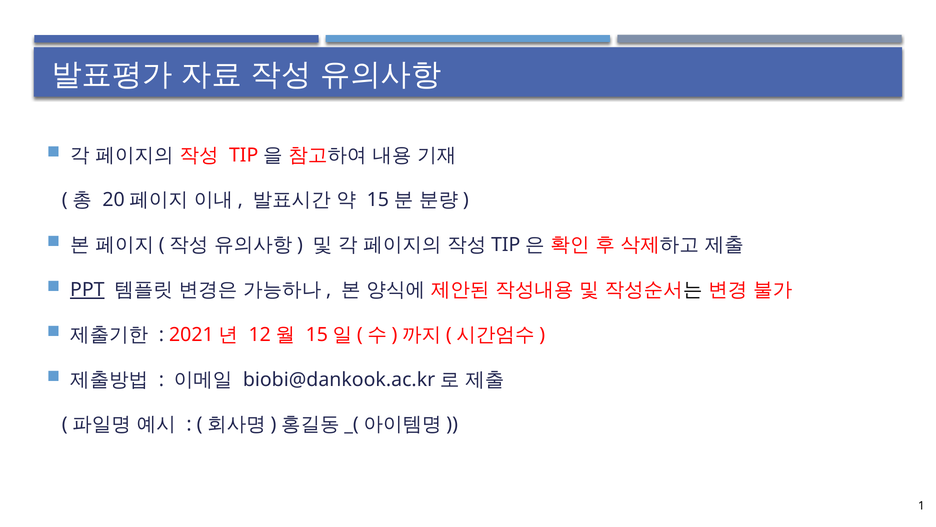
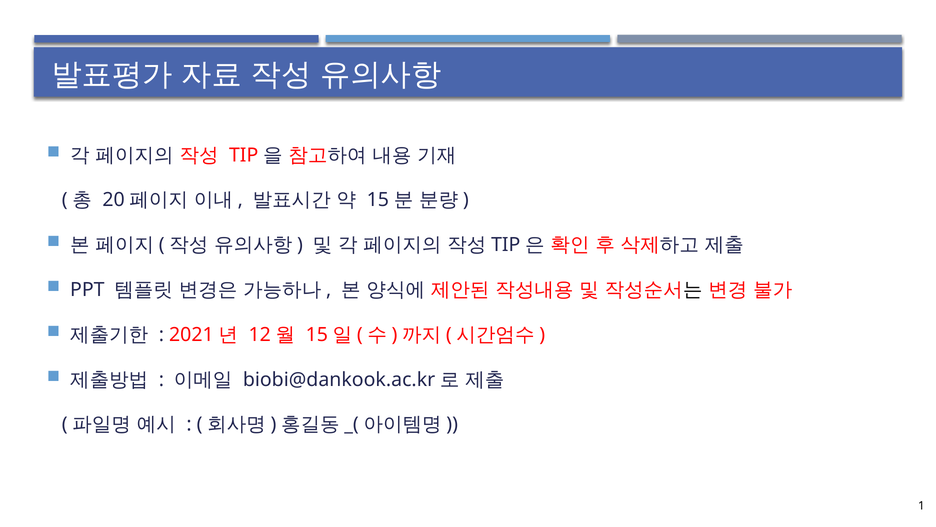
PPT underline: present -> none (87, 290)
